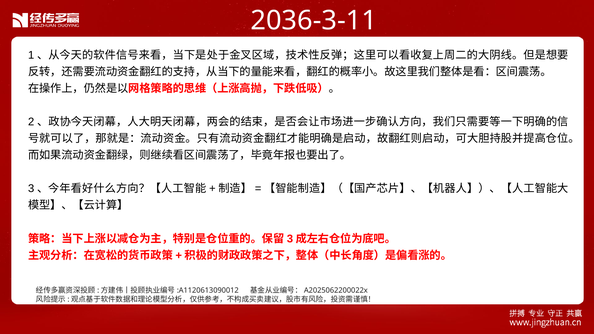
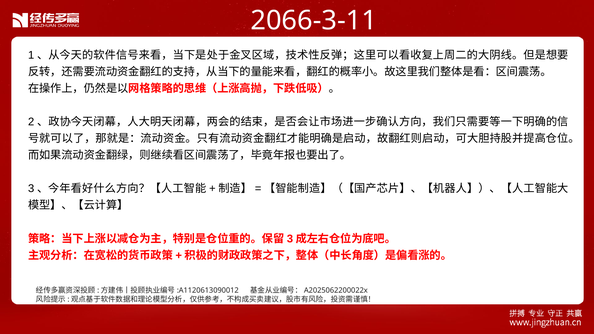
2036-3-11: 2036-3-11 -> 2066-3-11 (314, 20)
